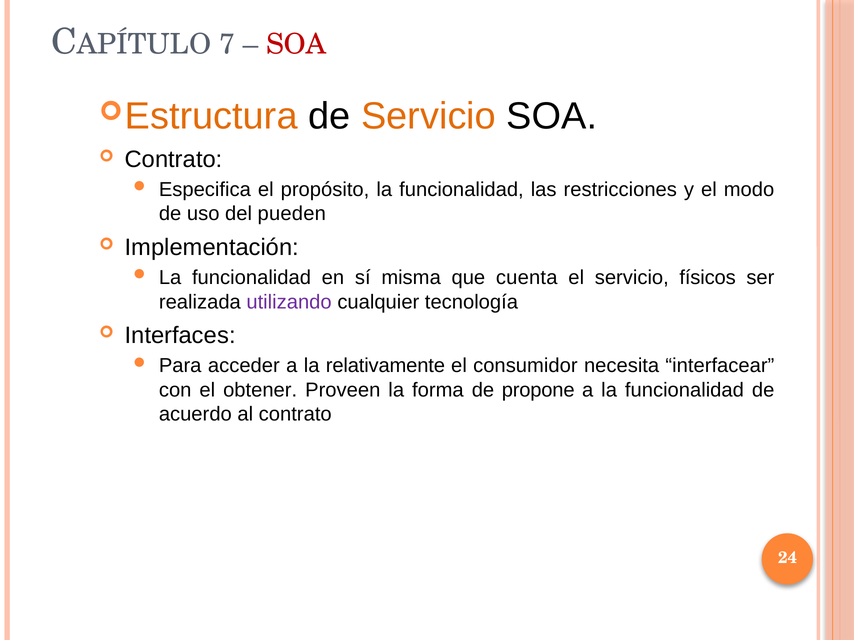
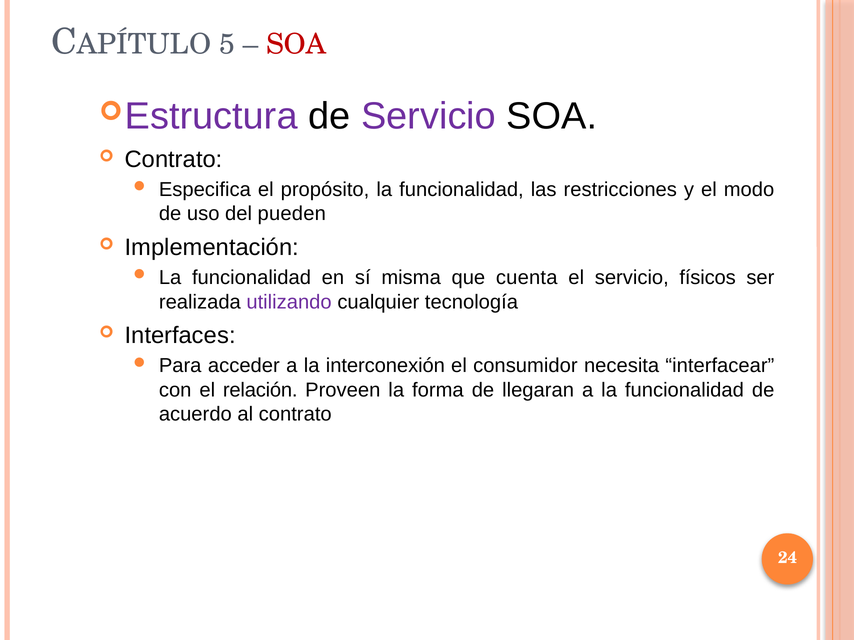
7: 7 -> 5 (227, 44)
Estructura colour: orange -> purple (211, 116)
Servicio colour: orange -> purple (429, 116)
relativamente: relativamente -> interconexión (385, 366)
obtener: obtener -> relación (260, 390)
propone: propone -> llegaran (538, 390)
